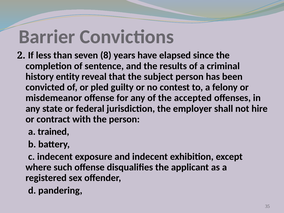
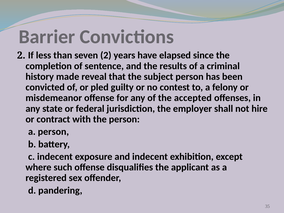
seven 8: 8 -> 2 (106, 55)
entity: entity -> made (68, 77)
a trained: trained -> person (53, 132)
